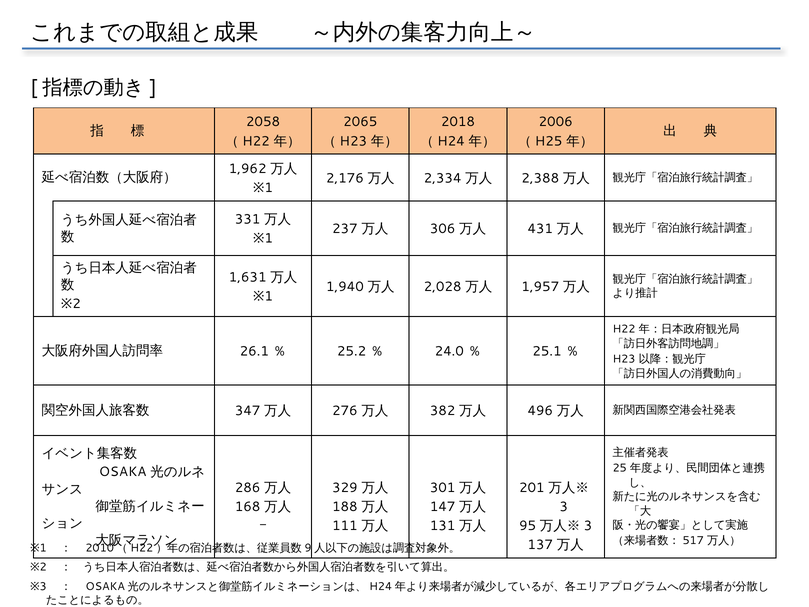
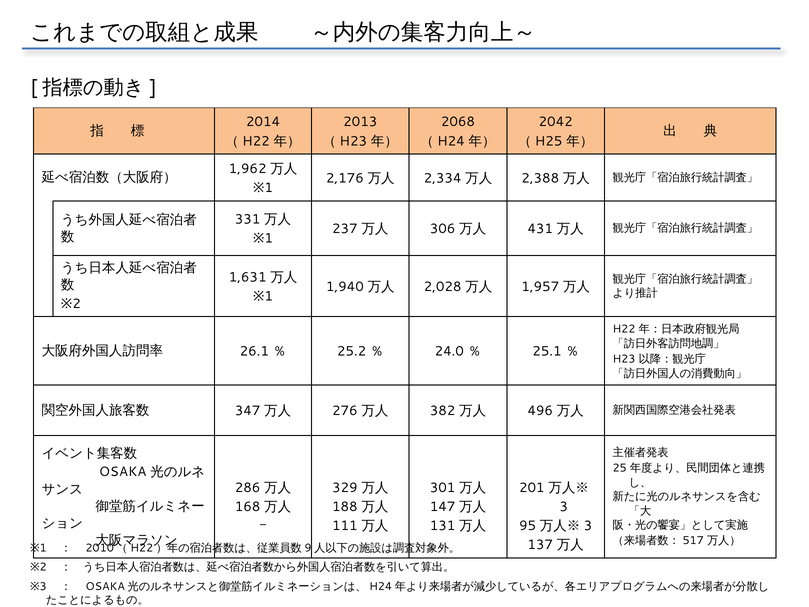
2058: 2058 -> 2014 (263, 122)
2065: 2065 -> 2013 (360, 122)
2018: 2018 -> 2068 (458, 122)
2006: 2006 -> 2042 (556, 122)
